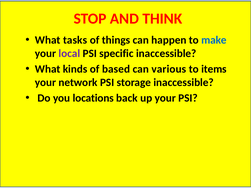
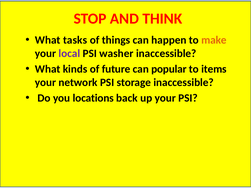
make colour: blue -> orange (214, 40)
specific: specific -> washer (116, 53)
based: based -> future (116, 69)
various: various -> popular (169, 69)
